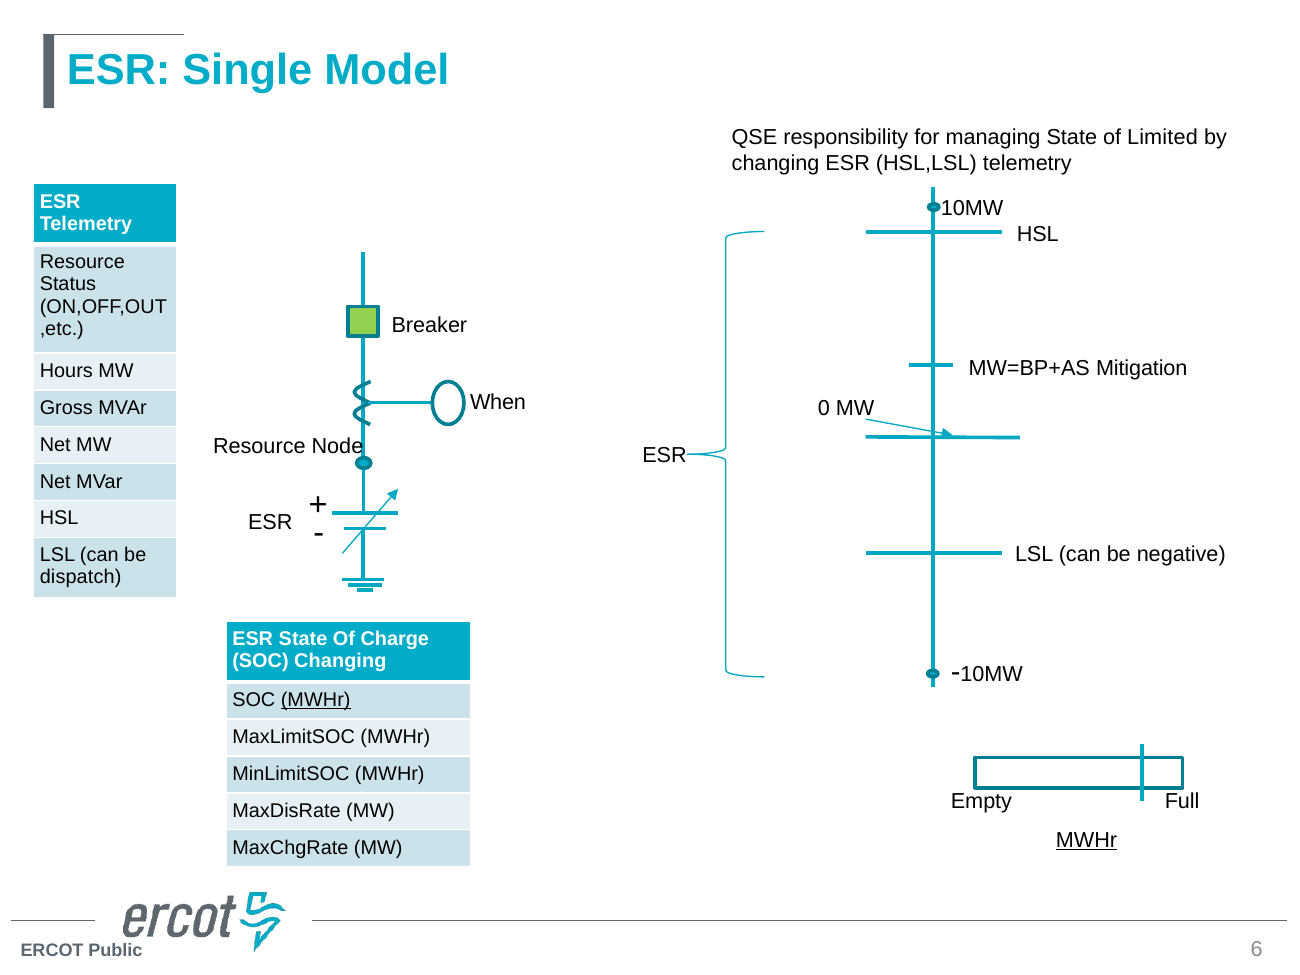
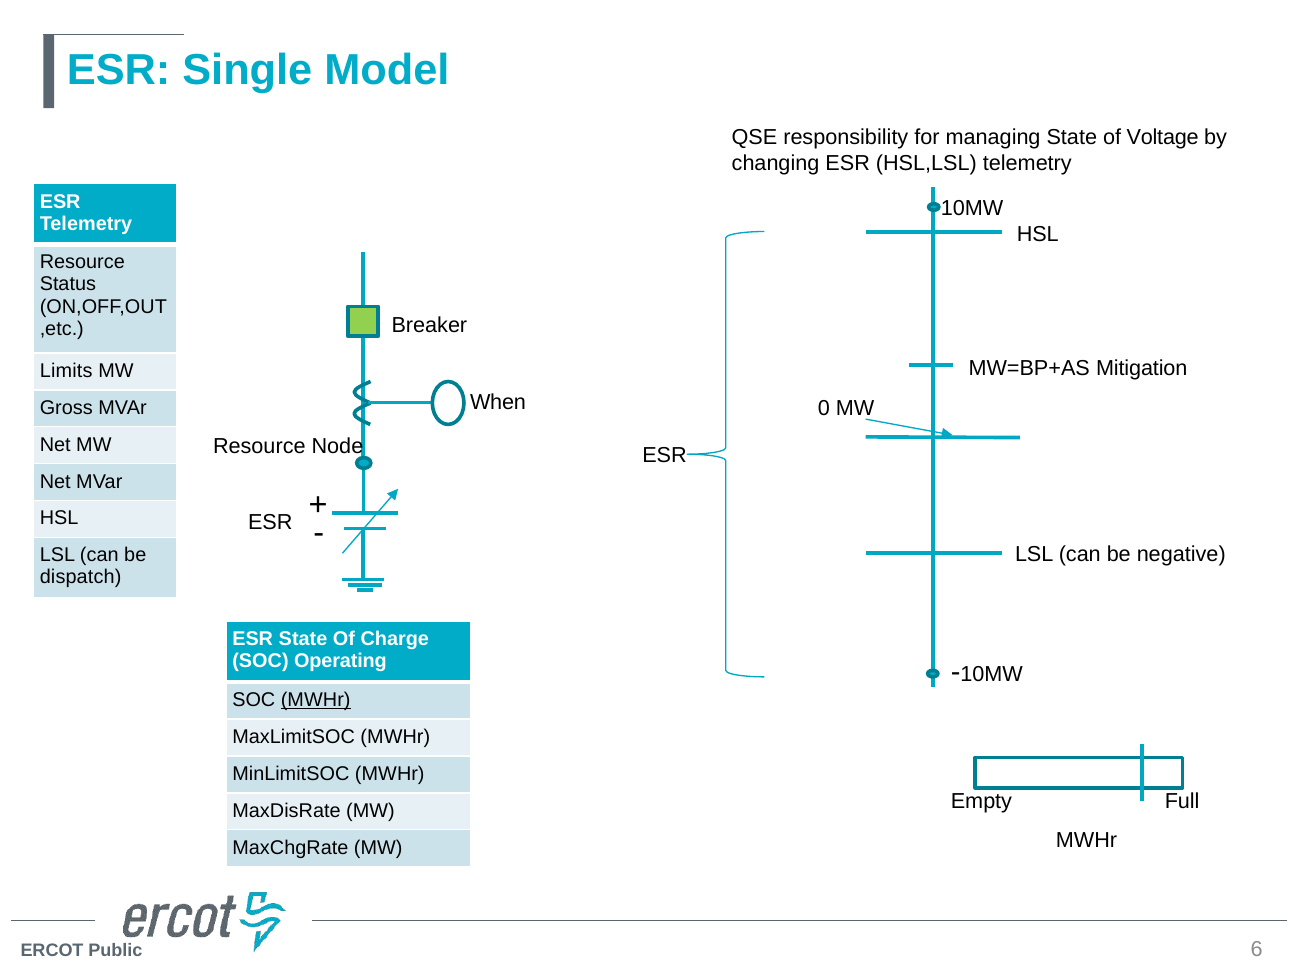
Limited: Limited -> Voltage (1163, 138)
Hours: Hours -> Limits (66, 371)
SOC Changing: Changing -> Operating (340, 661)
MWHr underline: present -> none (1086, 840)
